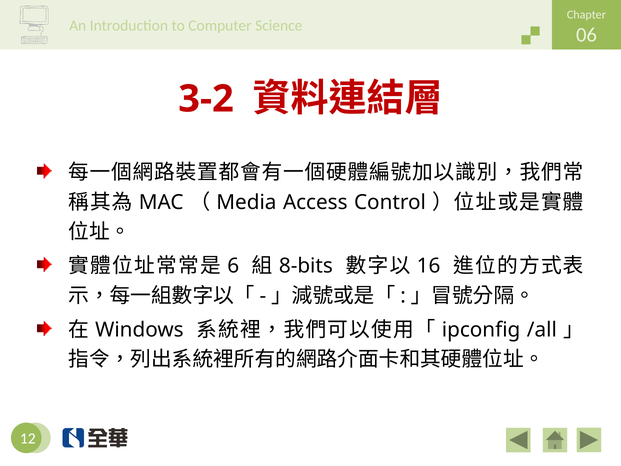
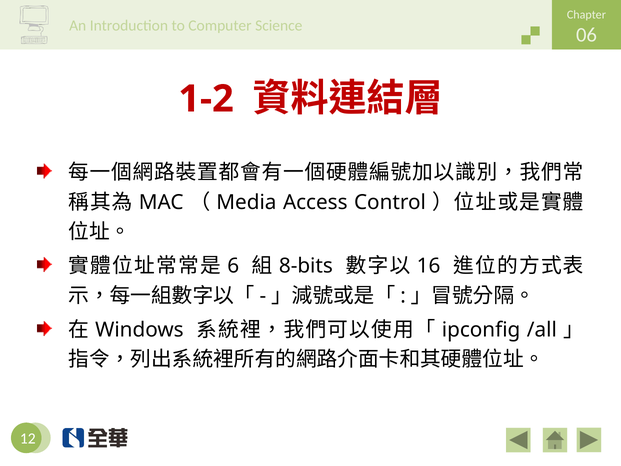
3-2: 3-2 -> 1-2 (206, 99)
